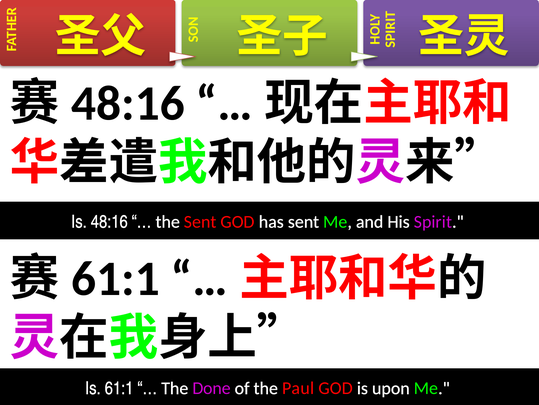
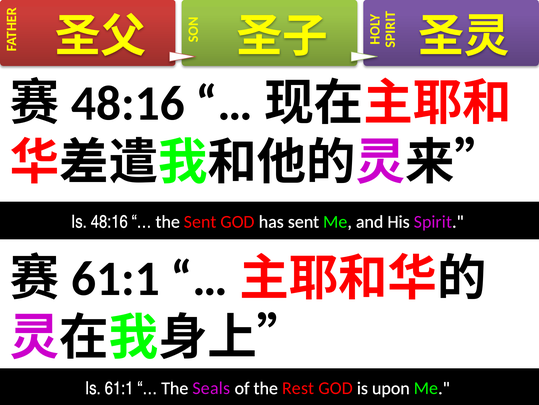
Done: Done -> Seals (211, 388)
Paul: Paul -> Rest (298, 388)
